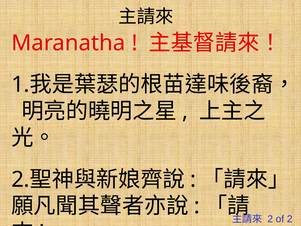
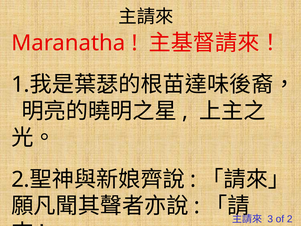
2: 2 -> 3 (270, 219)
